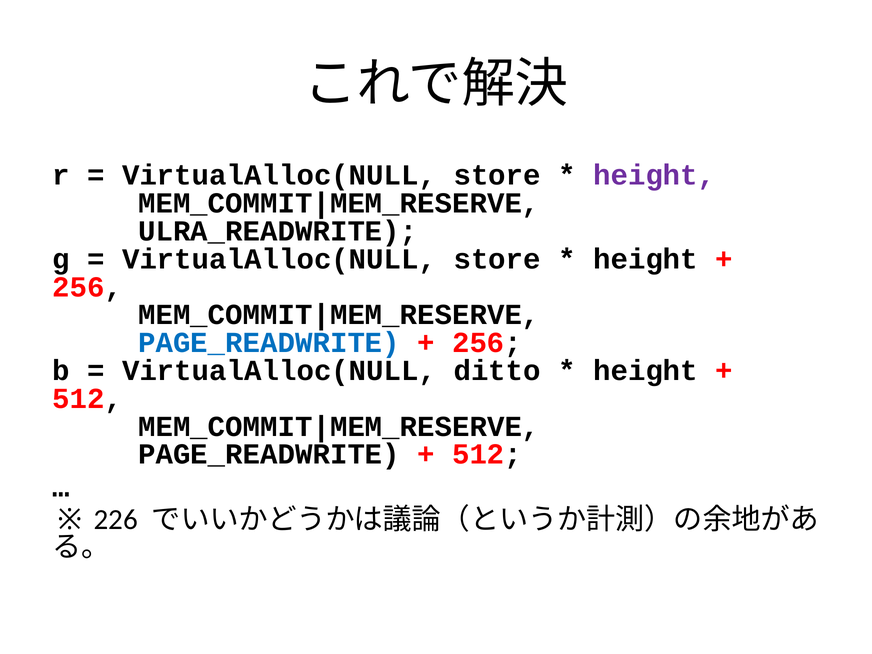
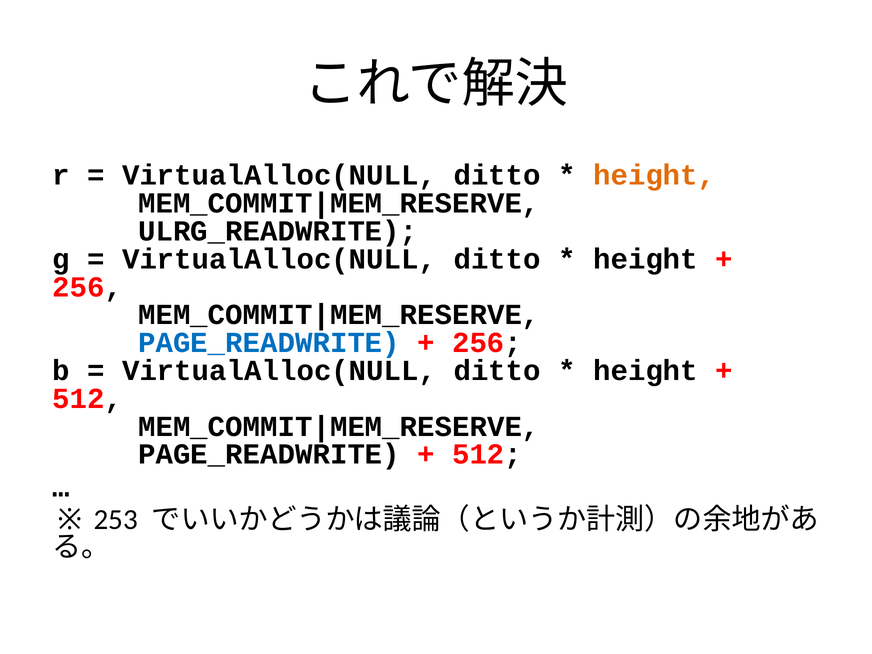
store: store -> ditto (497, 175)
height colour: purple -> orange (654, 175)
ULRA_READWRITE: ULRA_READWRITE -> ULRG_READWRITE (278, 231)
store: store -> ditto (497, 259)
226: 226 -> 253 (116, 519)
